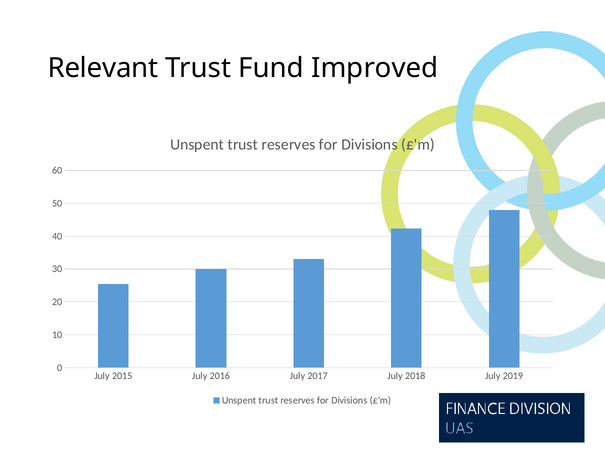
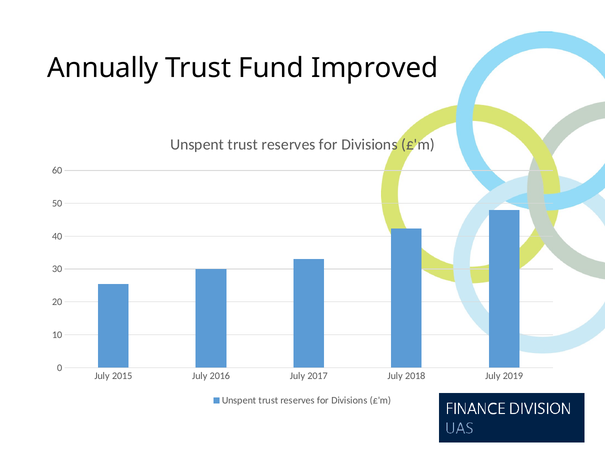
Relevant: Relevant -> Annually (103, 68)
